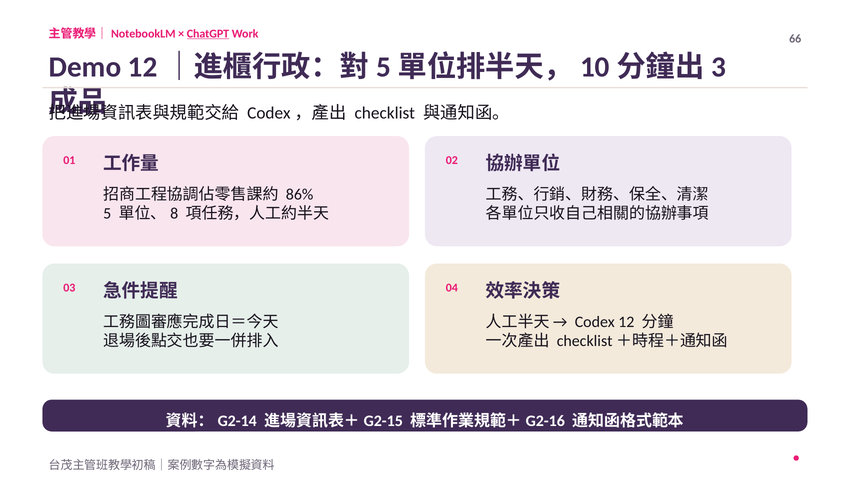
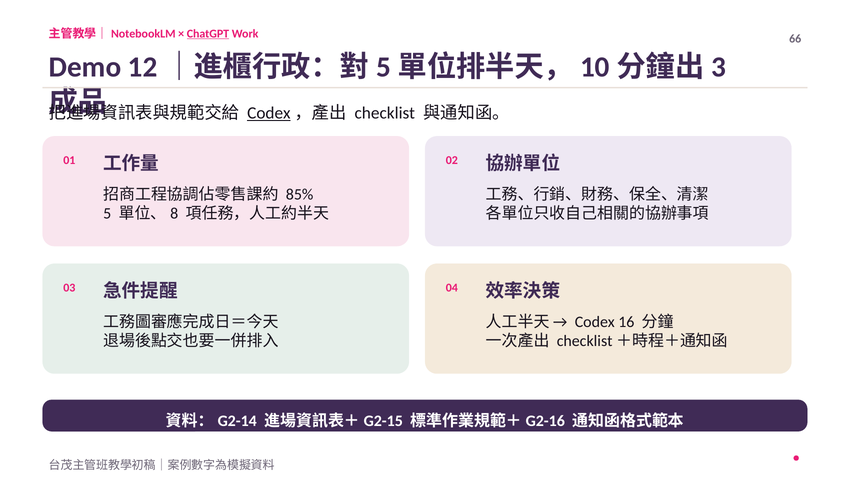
Codex underline: none -> present (269, 113)
86%: 86% -> 85% (300, 194)
12: 12 -> 16 (626, 322)
